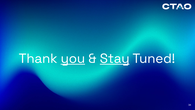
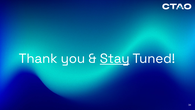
you underline: present -> none (73, 58)
